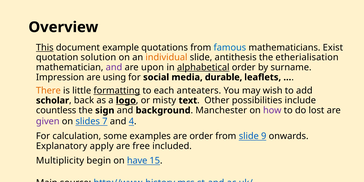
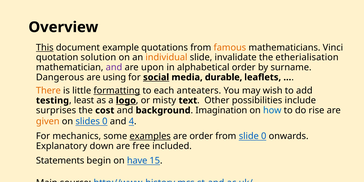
famous colour: blue -> orange (230, 48)
Exist: Exist -> Vinci (333, 48)
antithesis: antithesis -> invalidate (236, 57)
alphabetical underline: present -> none (203, 67)
Impression: Impression -> Dangerous (60, 77)
social underline: none -> present (156, 77)
scholar: scholar -> testing (52, 100)
back: back -> least (84, 100)
countless: countless -> surprises (56, 110)
sign: sign -> cost (105, 110)
Manchester: Manchester -> Imagination (221, 110)
how colour: purple -> blue (272, 110)
lost: lost -> rise (316, 110)
given colour: purple -> orange (48, 121)
slides 7: 7 -> 0 (105, 121)
calculation: calculation -> mechanics (77, 136)
examples underline: none -> present (150, 136)
slide 9: 9 -> 0 (264, 136)
apply: apply -> down (102, 146)
Multiplicity: Multiplicity -> Statements (60, 160)
